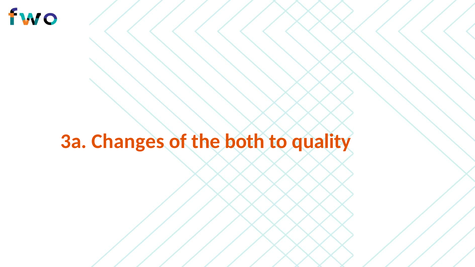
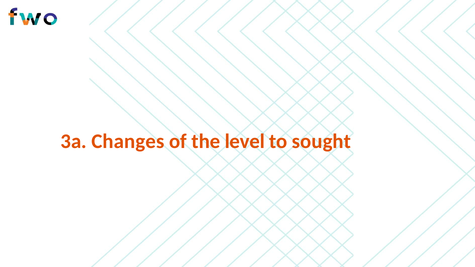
both: both -> level (245, 141)
quality: quality -> sought (321, 141)
